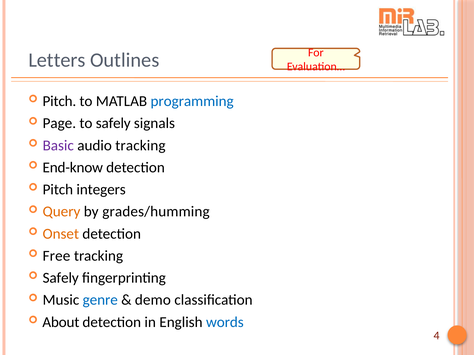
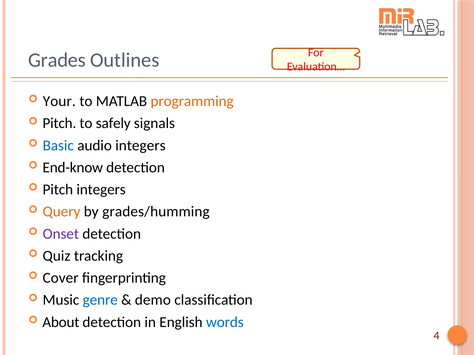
Letters: Letters -> Grades (57, 60)
Pitch: Pitch -> Your (59, 101)
programming colour: blue -> orange (192, 101)
Page: Page -> Pitch (59, 123)
Basic colour: purple -> blue (58, 146)
audio tracking: tracking -> integers (140, 146)
Onset colour: orange -> purple (61, 234)
Free: Free -> Quiz (57, 256)
Safely: Safely -> Cover (61, 278)
